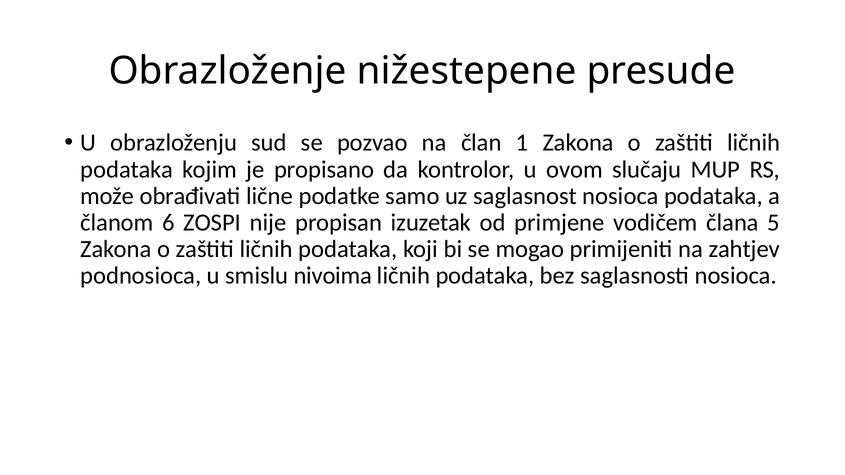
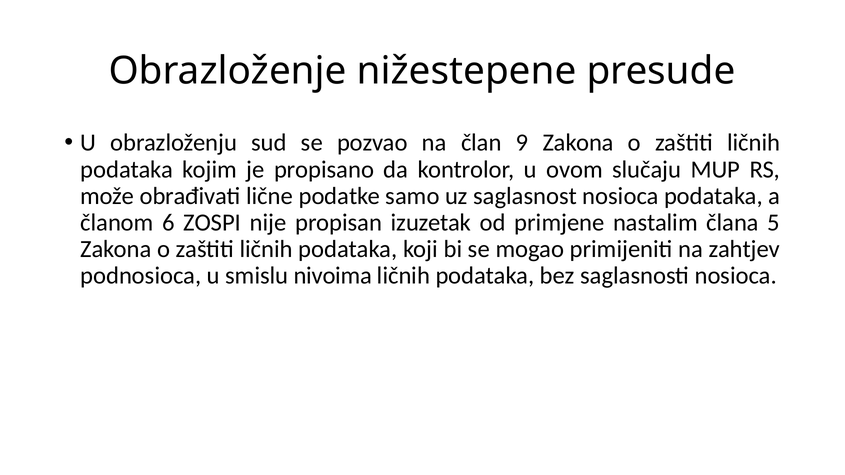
1: 1 -> 9 (522, 143)
vodičem: vodičem -> nastalim (655, 223)
